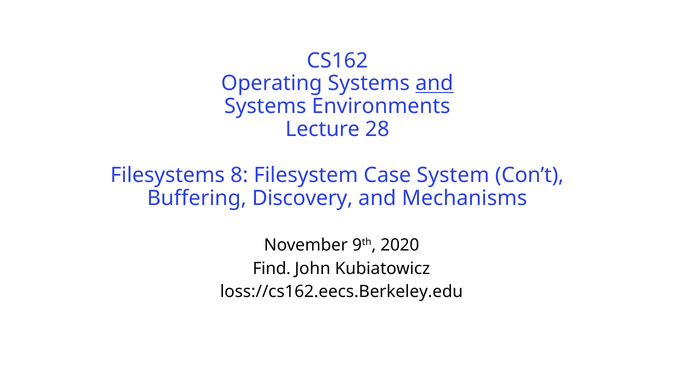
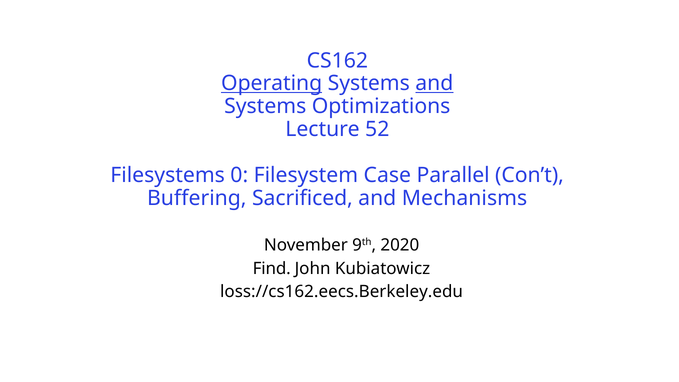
Operating underline: none -> present (272, 83)
Environments: Environments -> Optimizations (381, 106)
28: 28 -> 52 (377, 129)
8: 8 -> 0 (239, 175)
System: System -> Parallel (453, 175)
Discovery: Discovery -> Sacrificed (302, 198)
